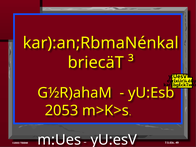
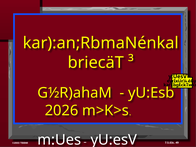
2053: 2053 -> 2026 (62, 110)
